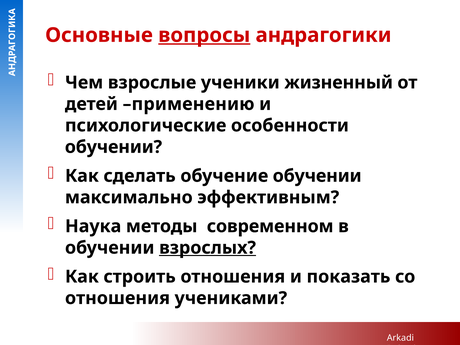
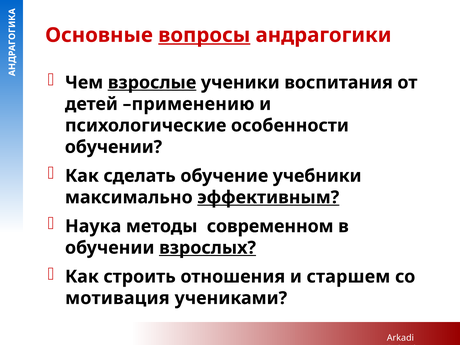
взрослые underline: none -> present (152, 83)
жизненный: жизненный -> воспитания (339, 83)
обучение обучении: обучении -> учебники (317, 176)
эффективным underline: none -> present (268, 197)
показать: показать -> старшем (348, 277)
отношения: отношения -> мотивация (117, 298)
